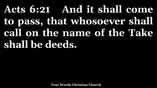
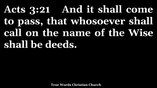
6:21: 6:21 -> 3:21 (40, 9)
Take: Take -> Wise (141, 33)
